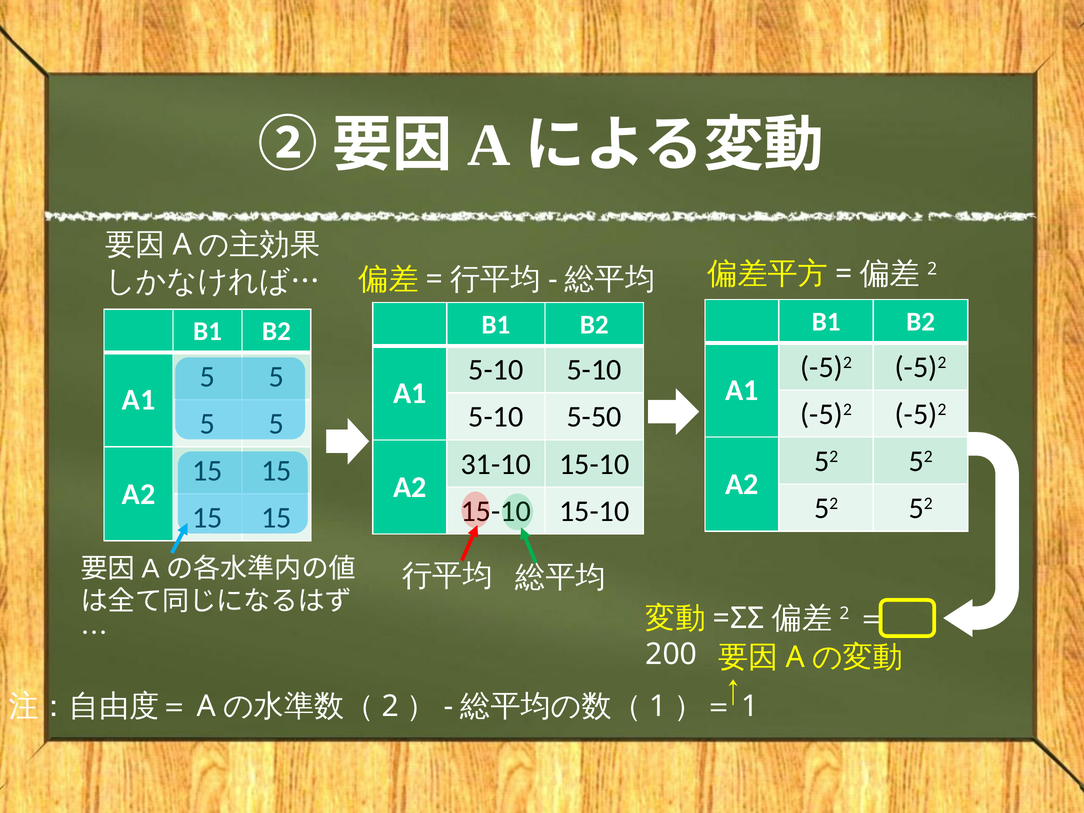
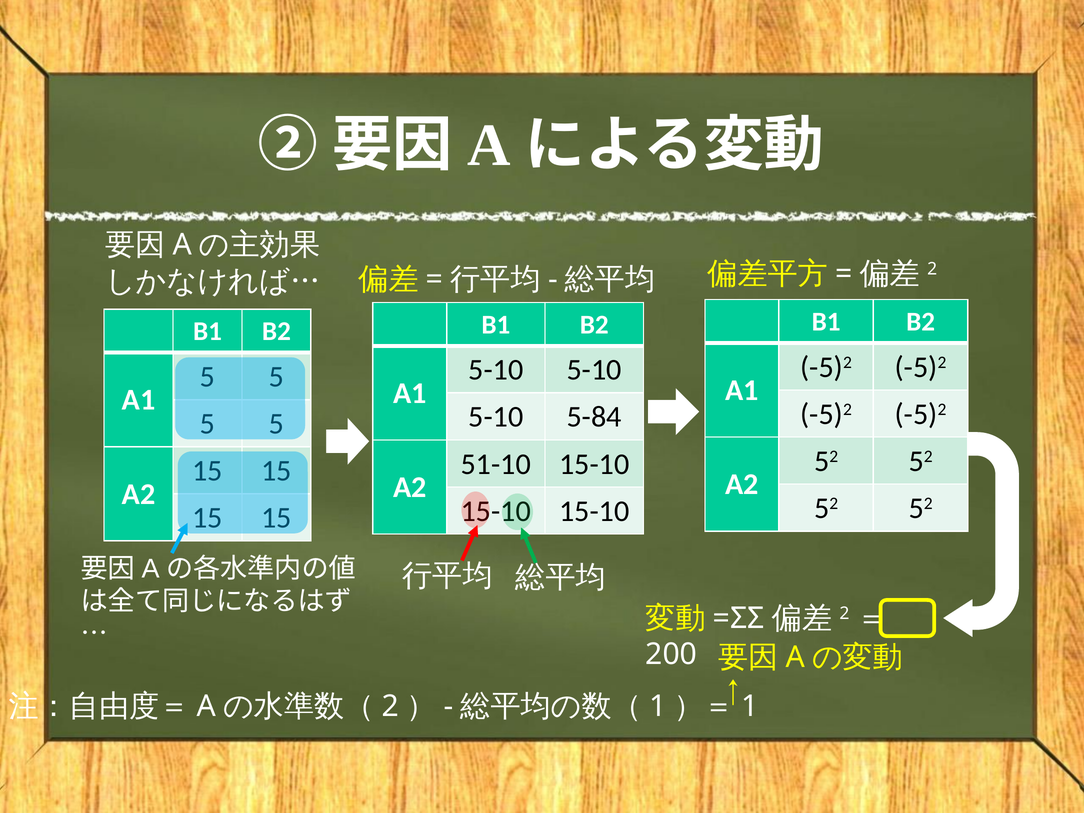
5-50: 5-50 -> 5-84 (594, 417)
31-10: 31-10 -> 51-10 (496, 464)
